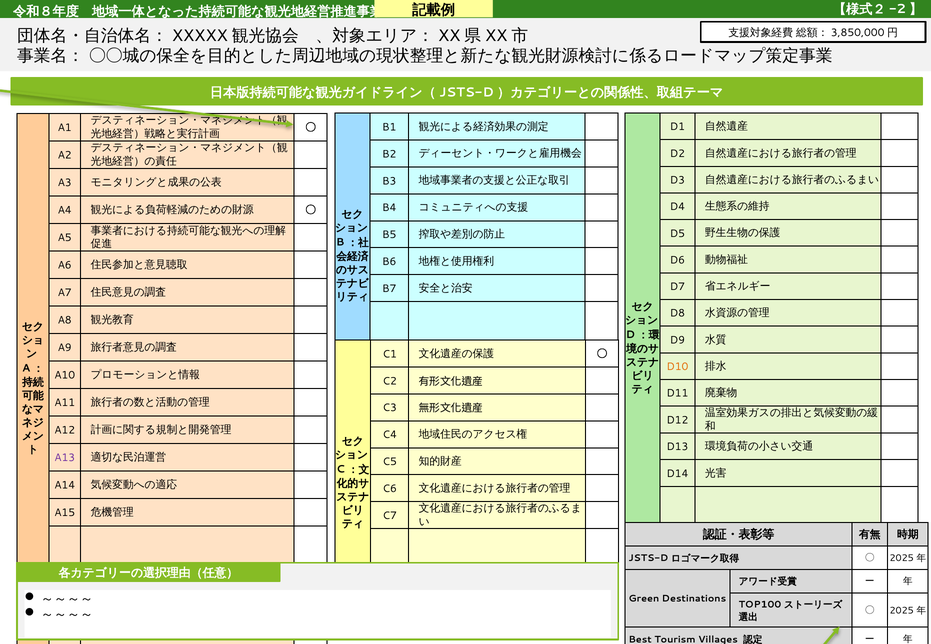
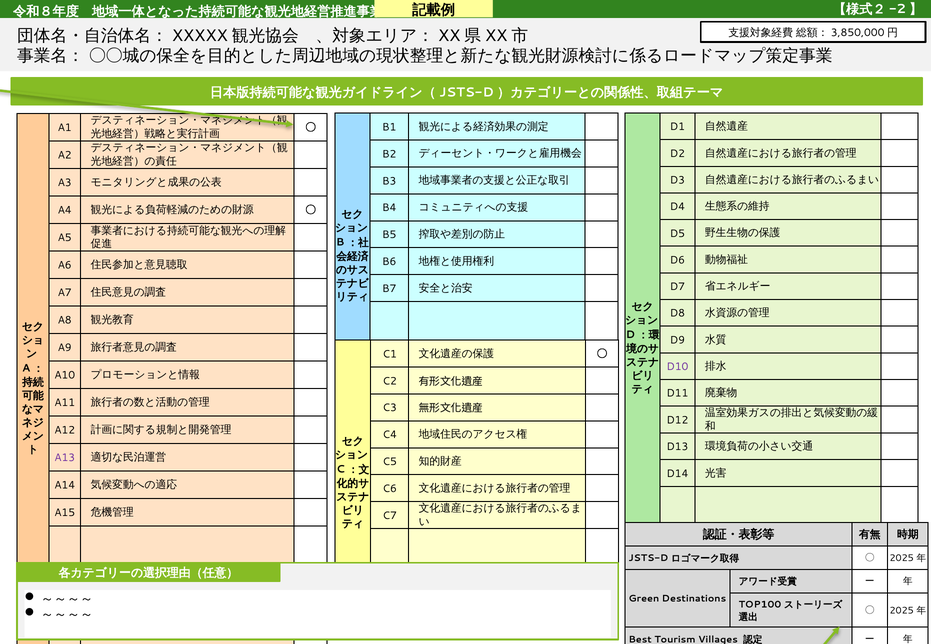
D10 colour: orange -> purple (677, 367)
